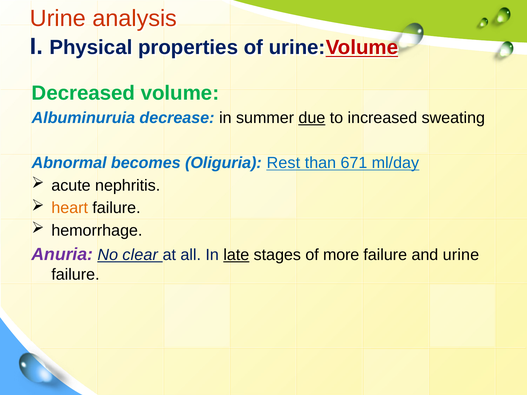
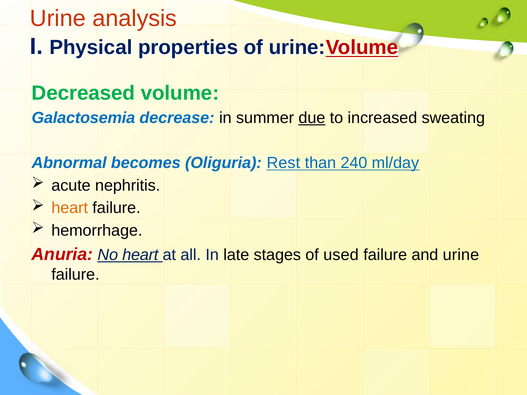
Albuminuruia: Albuminuruia -> Galactosemia (83, 118)
671: 671 -> 240 (354, 163)
Anuria colour: purple -> red (62, 254)
No clear: clear -> heart (140, 255)
late underline: present -> none (236, 255)
more: more -> used (341, 255)
